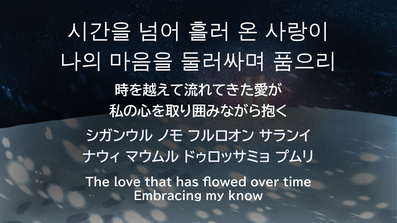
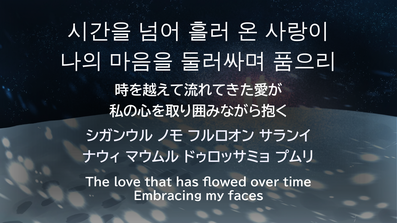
know: know -> faces (246, 196)
